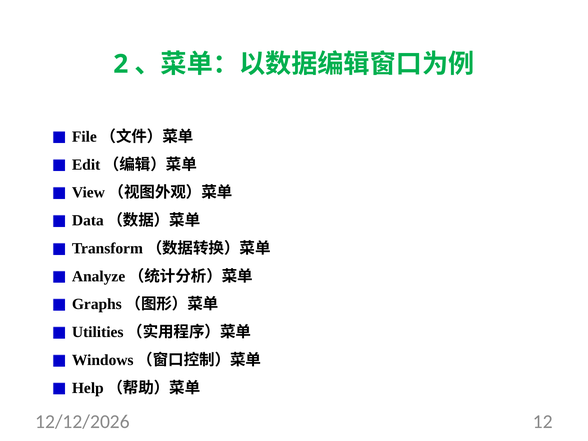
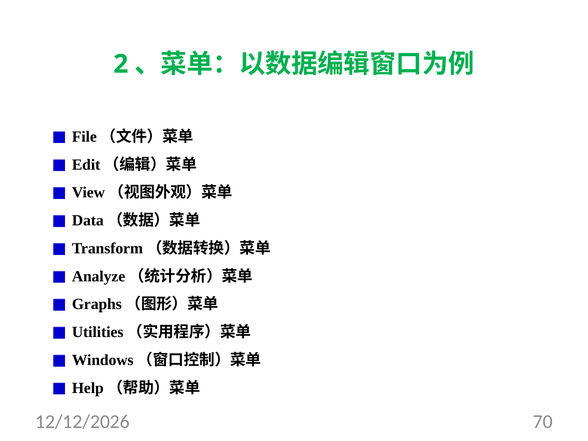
12: 12 -> 70 (543, 422)
